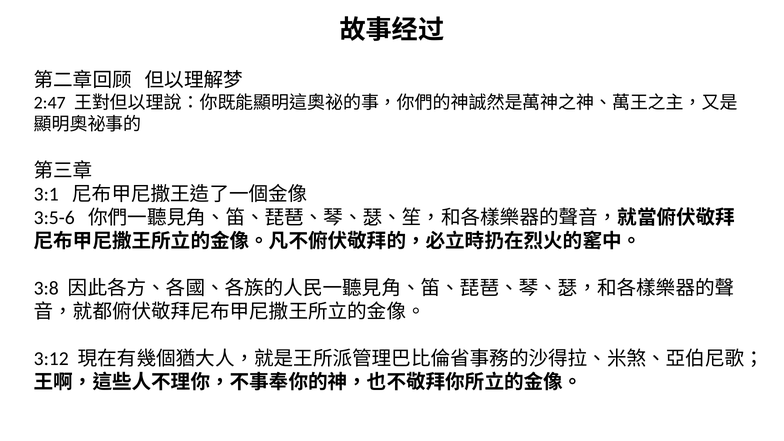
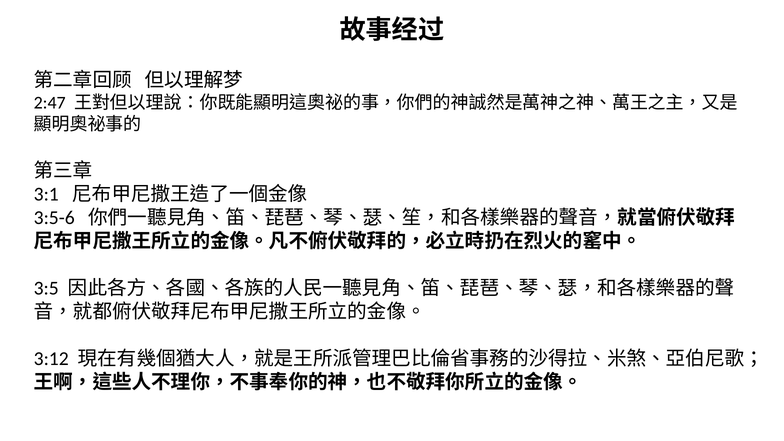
3:8: 3:8 -> 3:5 (46, 288)
